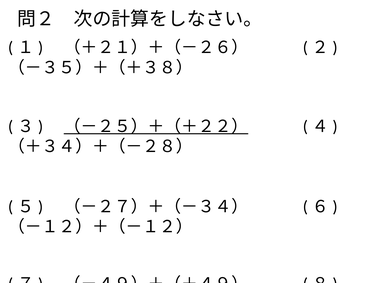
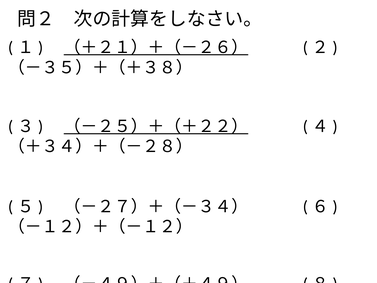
（＋２１）＋（－２６） underline: none -> present (156, 48)
